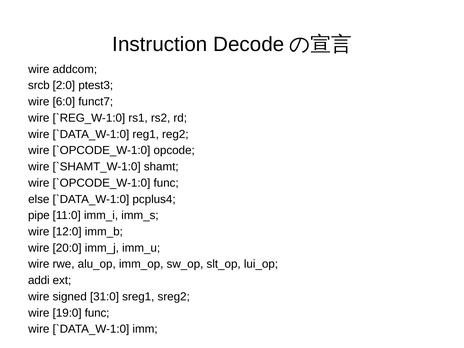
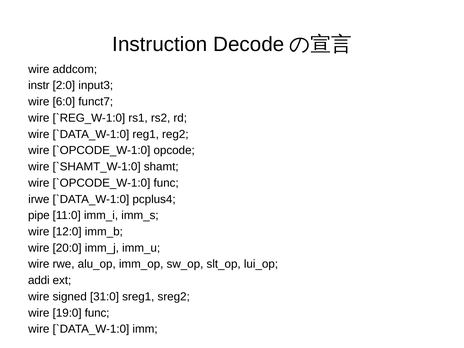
srcb: srcb -> instr (39, 86)
ptest3: ptest3 -> input3 (96, 86)
else: else -> irwe (39, 199)
